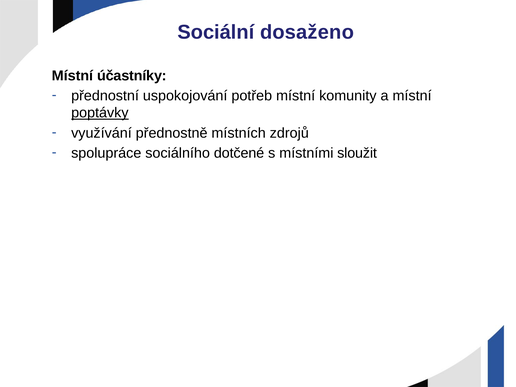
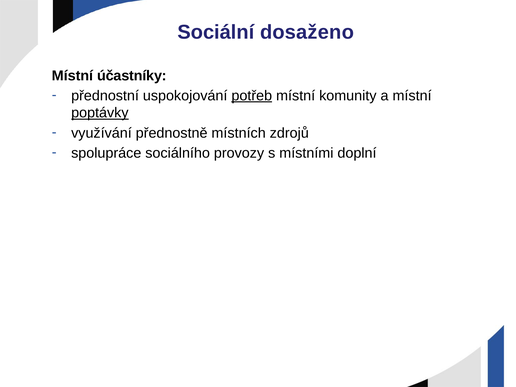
potřeb underline: none -> present (252, 96)
dotčené: dotčené -> provozy (239, 153)
sloužit: sloužit -> doplní (357, 153)
